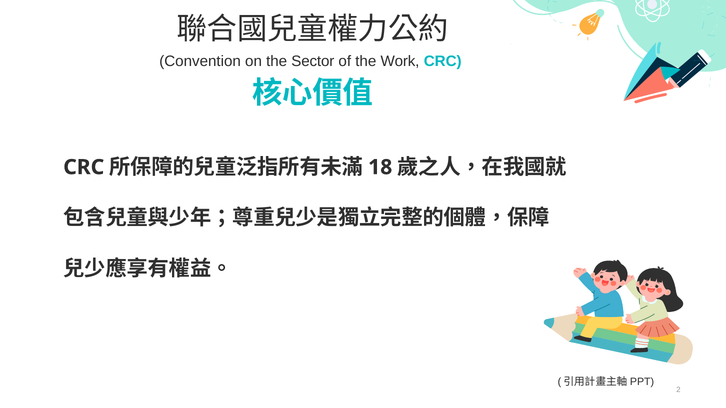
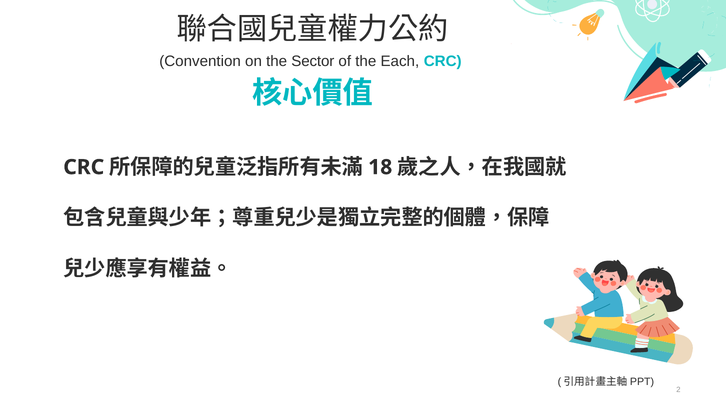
Work: Work -> Each (400, 61)
